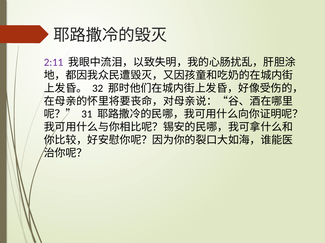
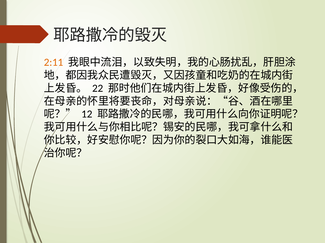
2:11 colour: purple -> orange (54, 63)
32: 32 -> 22 (98, 89)
31: 31 -> 12 (87, 115)
